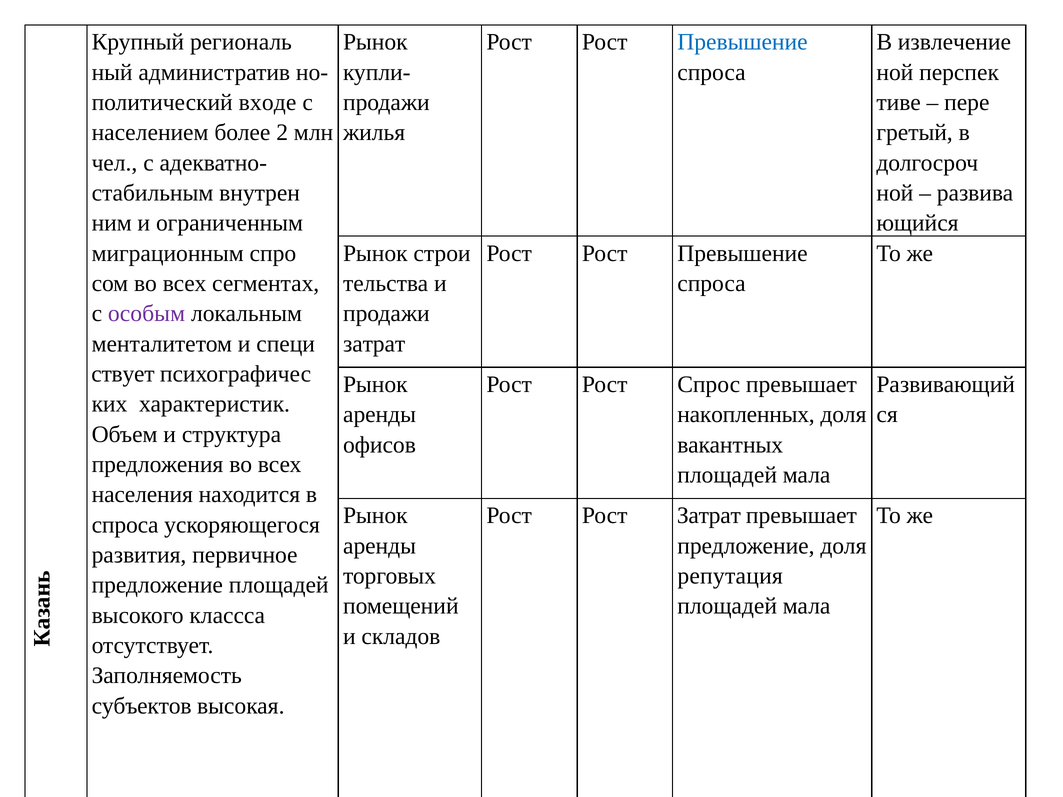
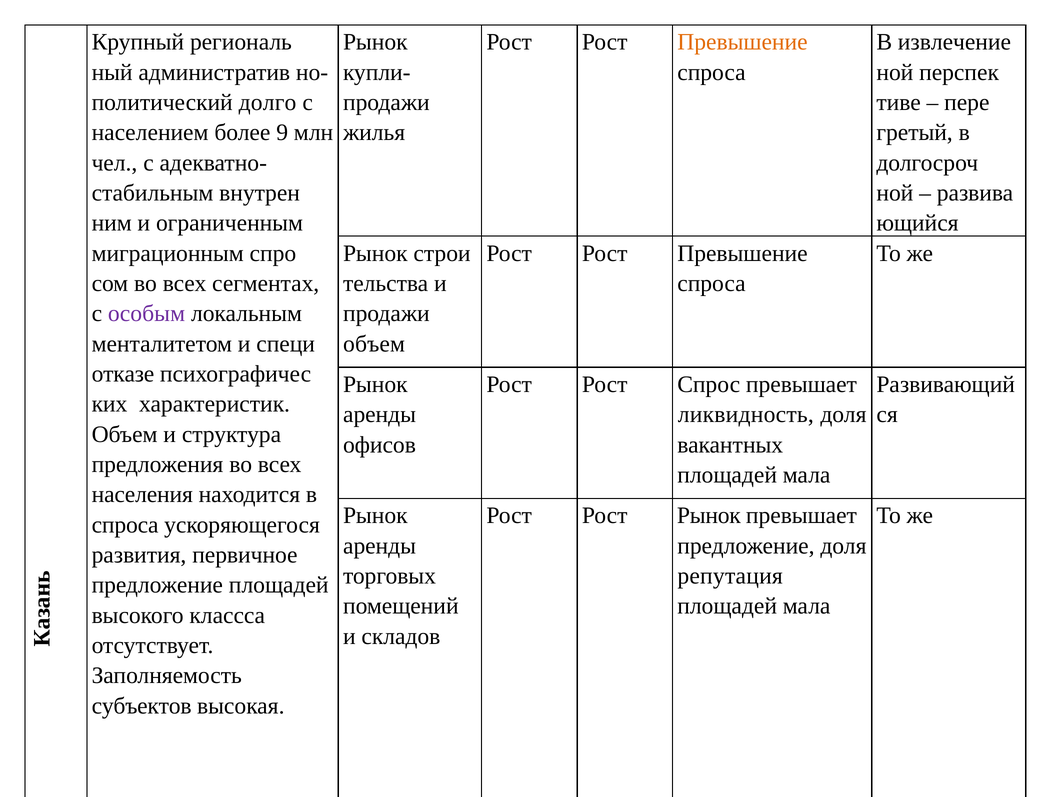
Превышение colour: blue -> orange (742, 42)
входе: входе -> долго (268, 102)
2: 2 -> 9 (282, 133)
затрат: затрат -> объем (374, 344)
ствует: ствует -> отказе (123, 374)
накопленных: накопленных -> ликвидность (746, 415)
Рост Затрат: Затрат -> Рынок (709, 516)
